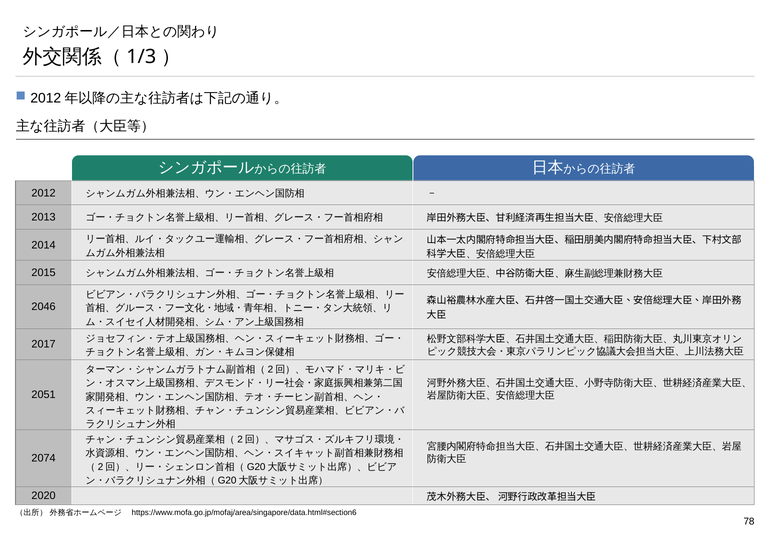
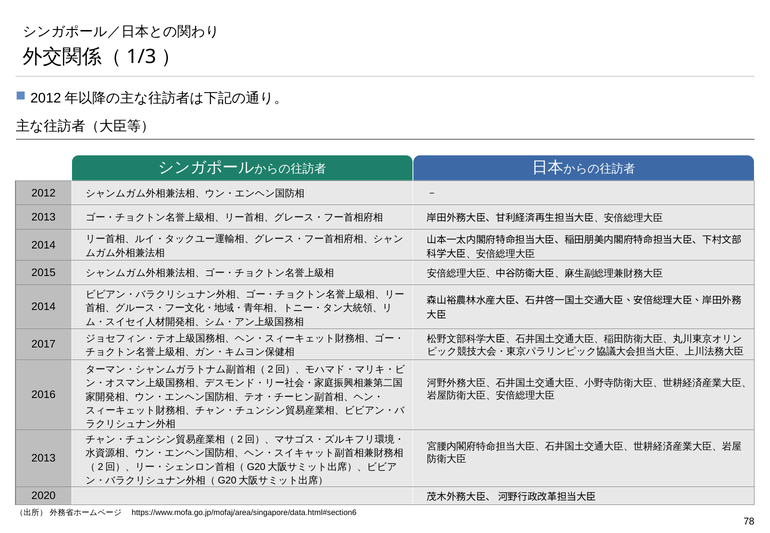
2046: 2046 -> 2014 (44, 307)
2051: 2051 -> 2016 (44, 395)
2074: 2074 -> 2013 (44, 458)
